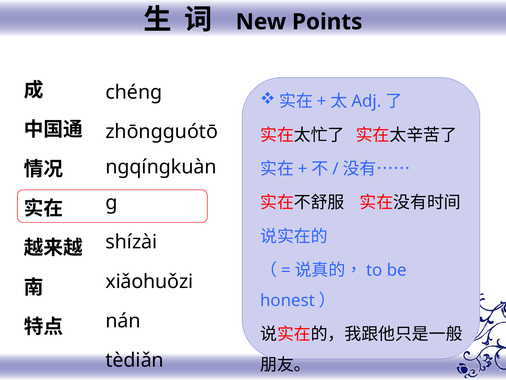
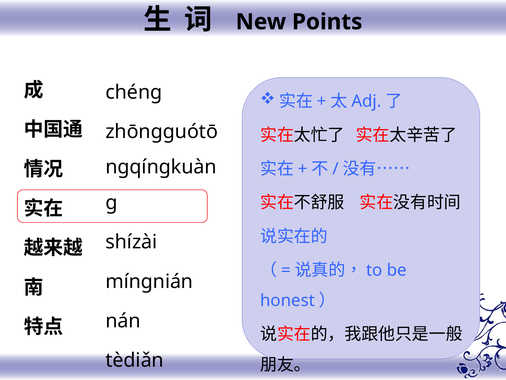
xiǎohuǒzi: xiǎohuǒzi -> mínɡnián (149, 281)
